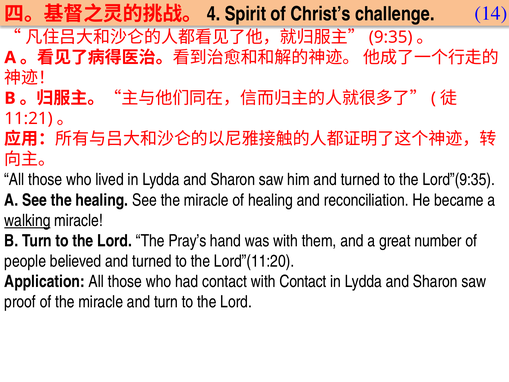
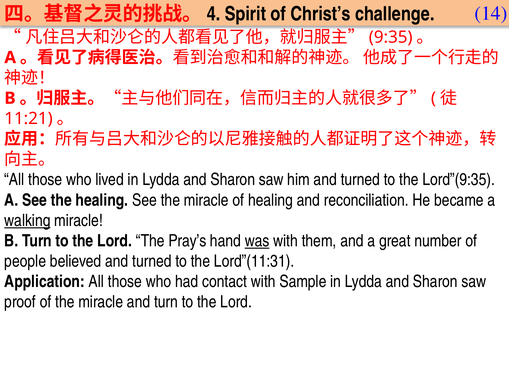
was underline: none -> present (257, 241)
Lord”(11:20: Lord”(11:20 -> Lord”(11:31 (254, 261)
with Contact: Contact -> Sample (303, 281)
